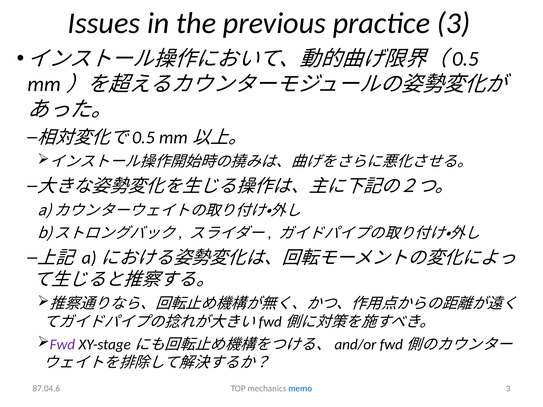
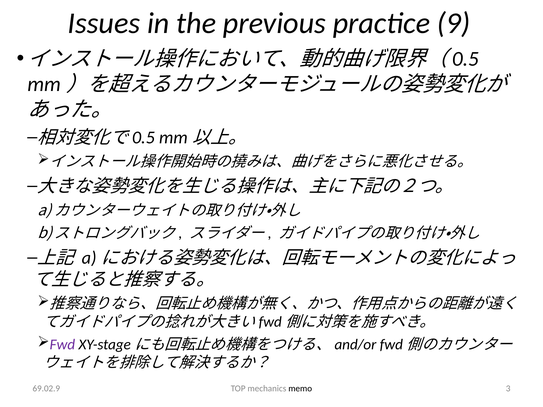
practice 3: 3 -> 9 (454, 23)
memo colour: blue -> black (300, 389)
87.04.6: 87.04.6 -> 69.02.9 (46, 389)
